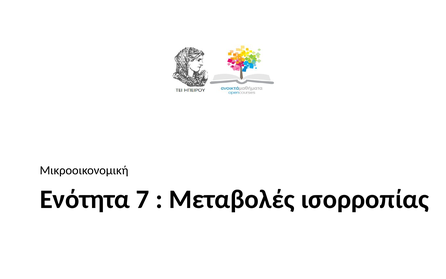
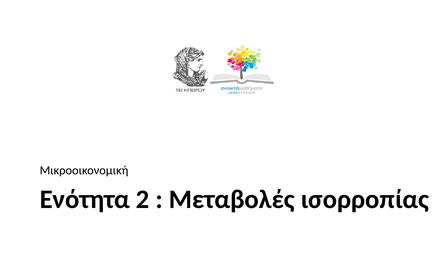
7: 7 -> 2 (143, 199)
